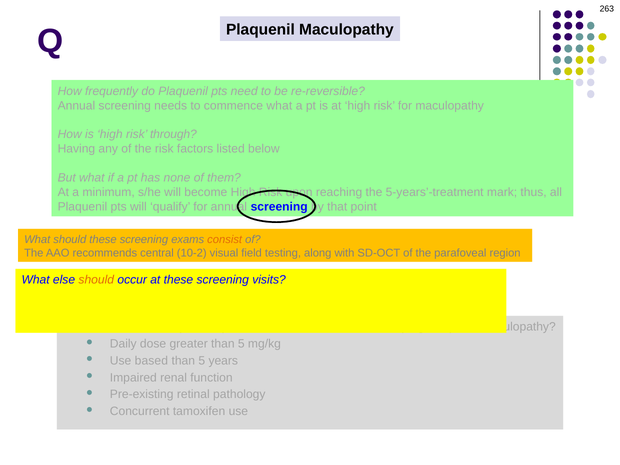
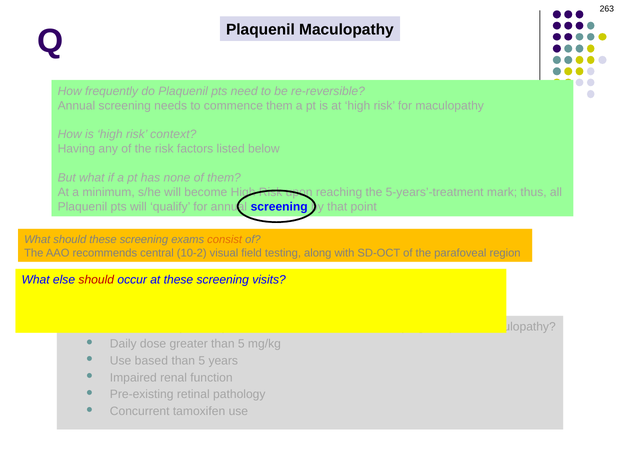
commence what: what -> them (279, 106)
through: through -> context (173, 135)
should colour: orange -> red (96, 280)
